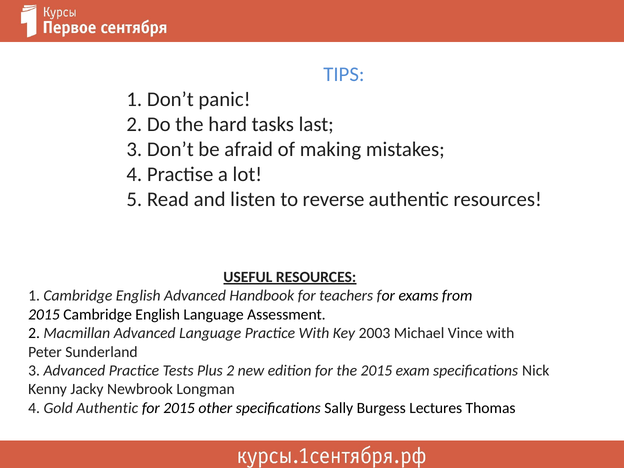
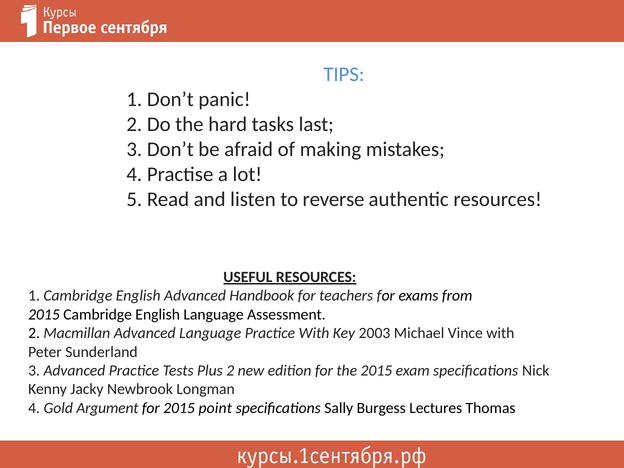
Gold Authentic: Authentic -> Argument (107, 408)
other: other -> point (215, 408)
